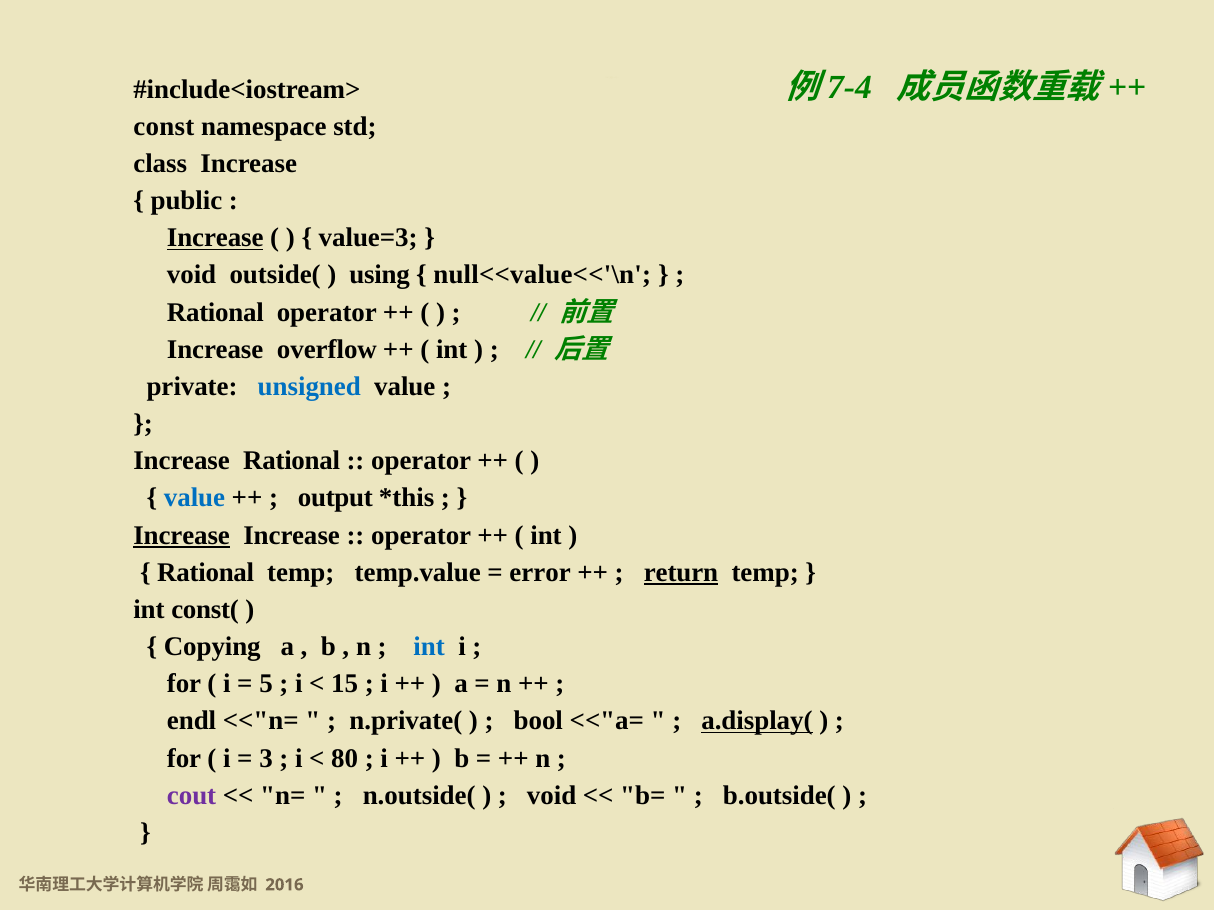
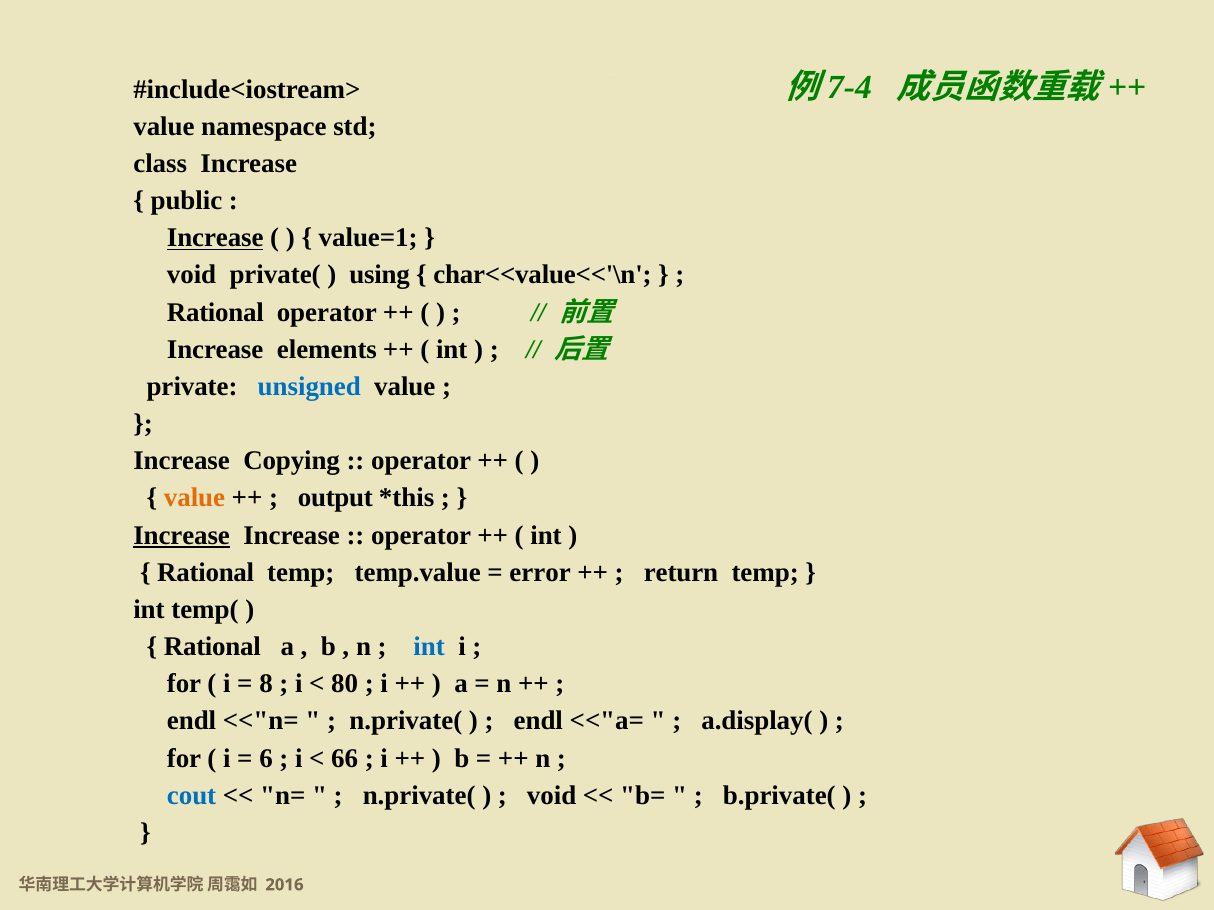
const: const -> value (164, 126)
value=3: value=3 -> value=1 (368, 238)
outside(: outside( -> private( (275, 275)
null<<value<<'\n: null<<value<<'\n -> char<<value<<'\n (542, 275)
overflow: overflow -> elements (327, 350)
Increase Rational: Rational -> Copying (292, 461)
value colour: blue -> orange (195, 498)
return underline: present -> none (681, 573)
const(: const( -> temp( (205, 610)
Copying: Copying -> Rational (212, 647)
5: 5 -> 8 (266, 684)
15: 15 -> 80 (345, 684)
bool: bool -> endl (538, 721)
a.display( underline: present -> none (757, 721)
3: 3 -> 6 (266, 759)
80: 80 -> 66 (345, 759)
cout colour: purple -> blue (192, 796)
n.outside(: n.outside( -> n.private( (419, 796)
b.outside(: b.outside( -> b.private( (779, 796)
